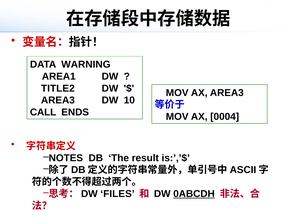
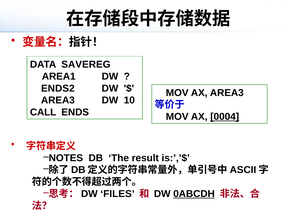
WARNING: WARNING -> SAVEREG (86, 65)
TITLE2: TITLE2 -> ENDS2 (58, 88)
0004 underline: none -> present (225, 117)
